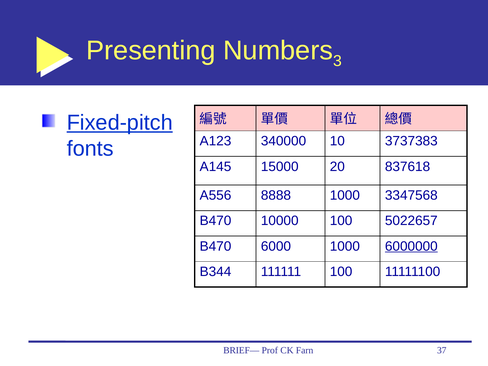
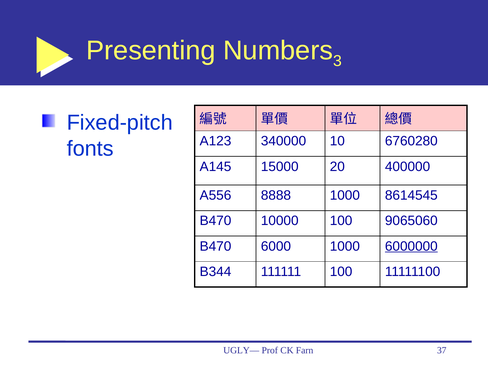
Fixed-pitch underline: present -> none (120, 123)
3737383: 3737383 -> 6760280 (411, 141)
837618: 837618 -> 400000 (408, 167)
3347568: 3347568 -> 8614545 (411, 195)
5022657: 5022657 -> 9065060 (411, 221)
BRIEF—: BRIEF— -> UGLY— (241, 350)
